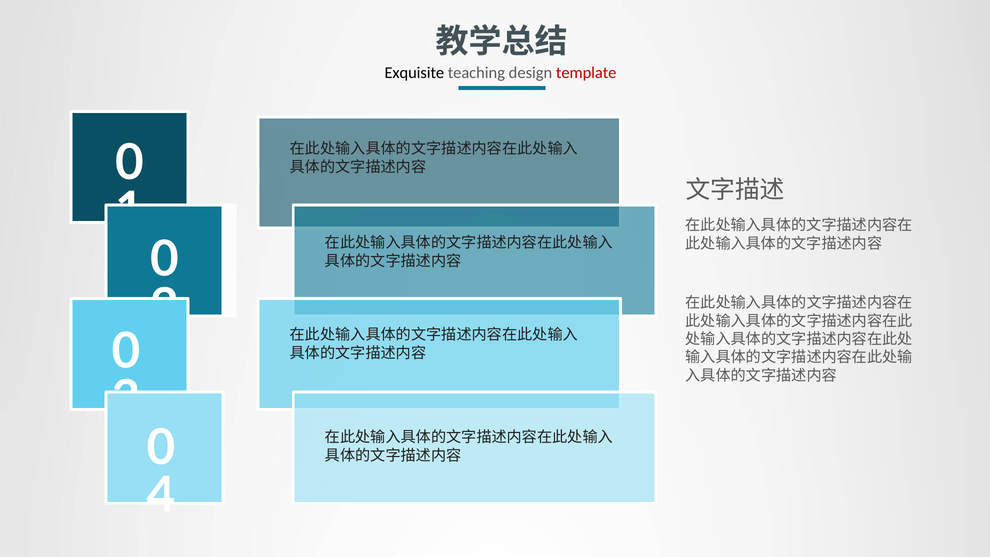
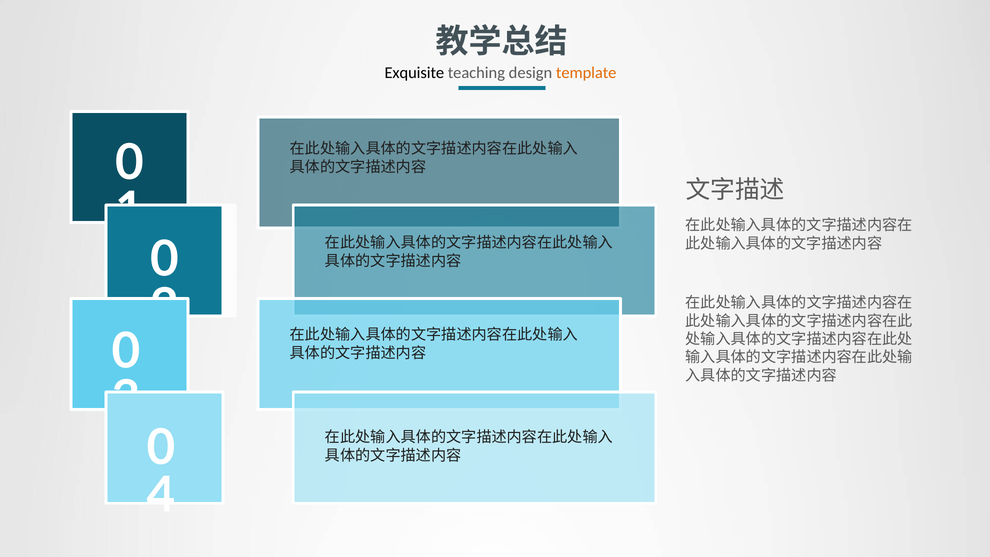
template colour: red -> orange (586, 73)
